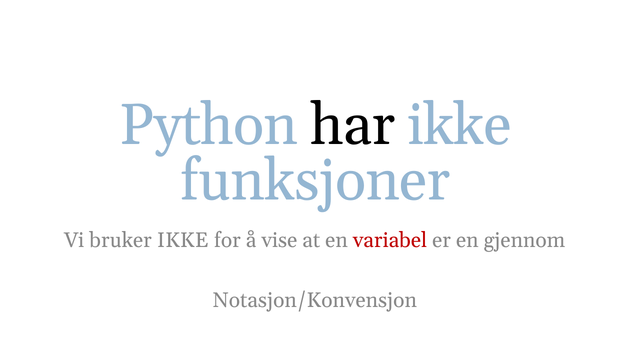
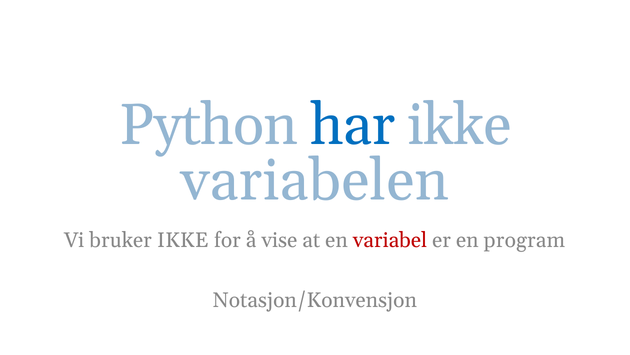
har colour: black -> blue (353, 125)
funksjoner: funksjoner -> variabelen (315, 181)
gjennom: gjennom -> program (524, 240)
